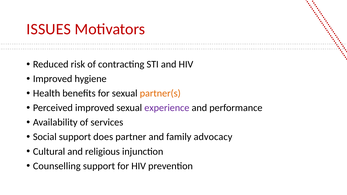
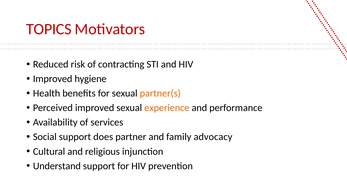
ISSUES: ISSUES -> TOPICS (49, 29)
experience colour: purple -> orange (167, 108)
Counselling: Counselling -> Understand (57, 166)
